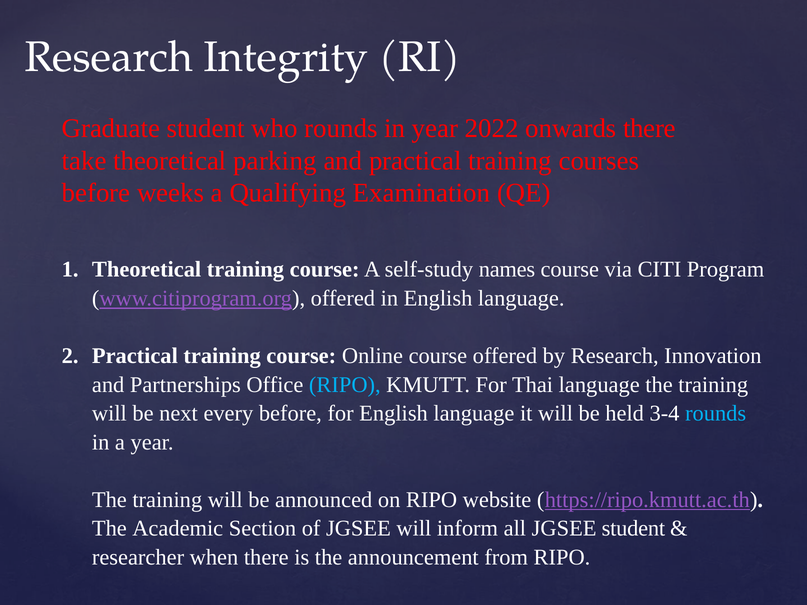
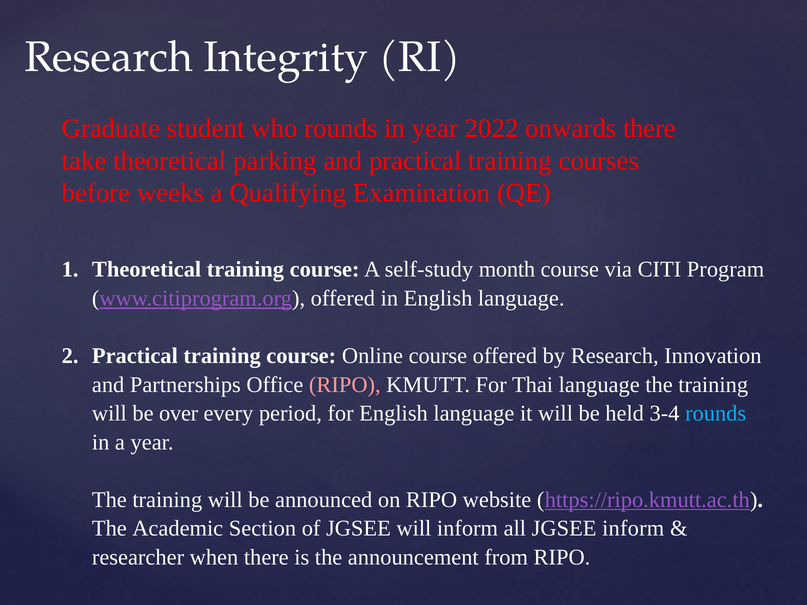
names: names -> month (507, 270)
RIPO colour: light blue -> pink (345, 385)
next: next -> over (179, 414)
every before: before -> period (290, 414)
JGSEE student: student -> inform (633, 529)
